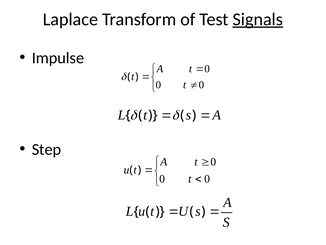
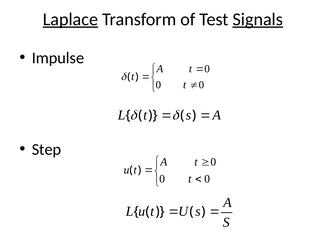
Laplace underline: none -> present (70, 19)
